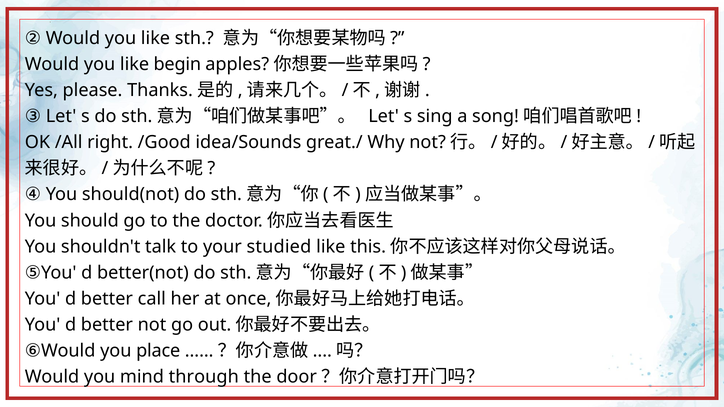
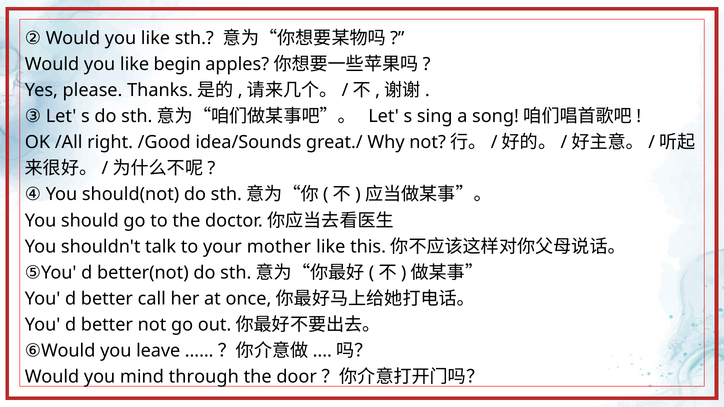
studied: studied -> mother (279, 247)
place: place -> leave (158, 351)
